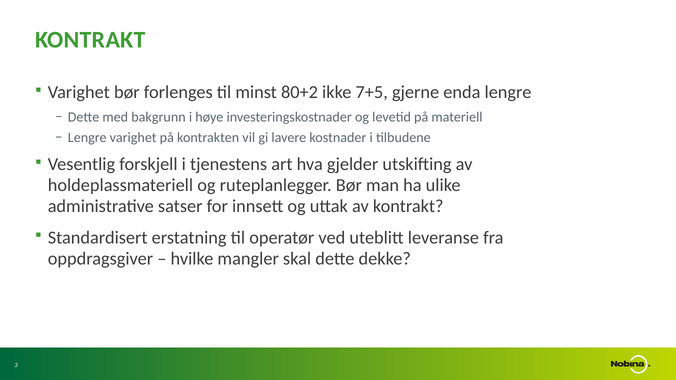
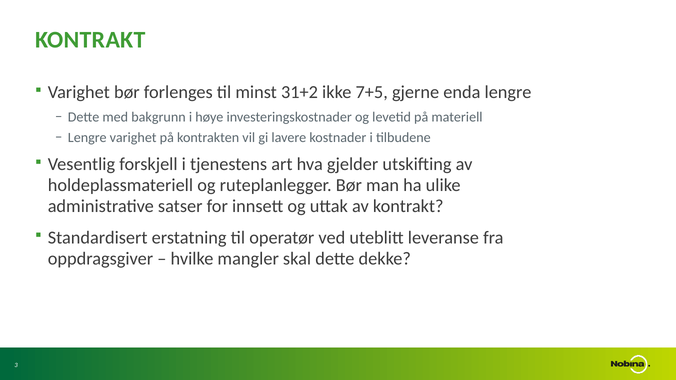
80+2: 80+2 -> 31+2 (299, 92)
